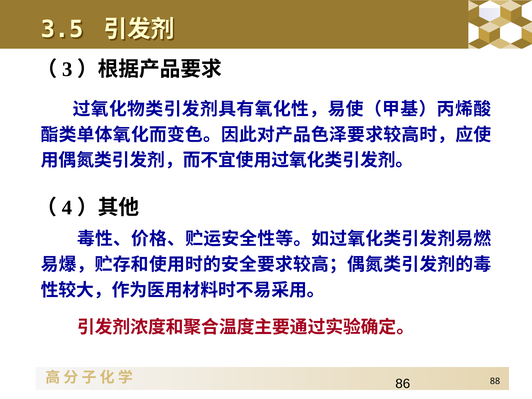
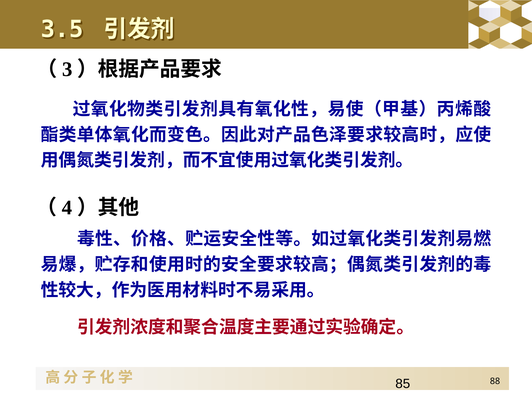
86: 86 -> 85 (403, 384)
